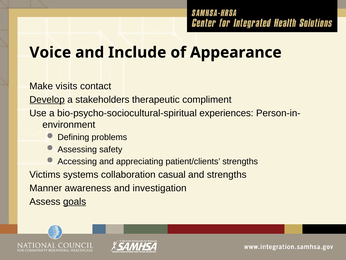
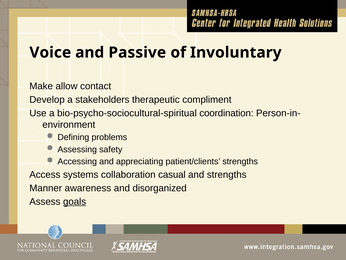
Include: Include -> Passive (137, 52)
Appearance: Appearance -> Involuntary (236, 52)
visits: visits -> allow (67, 86)
Develop underline: present -> none (47, 99)
experiences: experiences -> coordination (226, 113)
Victims: Victims -> Access (45, 174)
investigation: investigation -> disorganized (160, 188)
